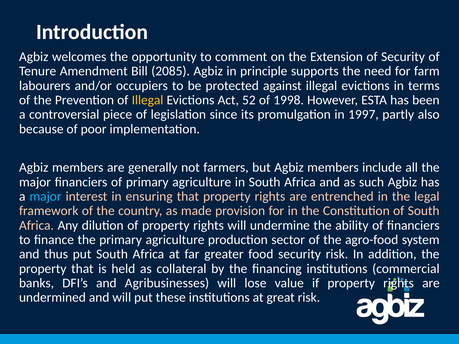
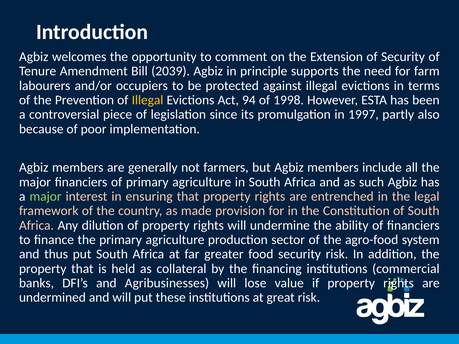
2085: 2085 -> 2039 (171, 71)
52: 52 -> 94 (249, 100)
major colour: light blue -> light green (46, 197)
